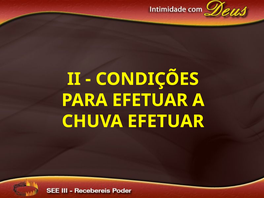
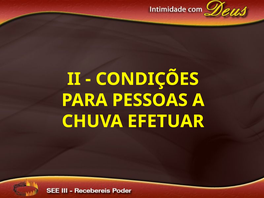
PARA EFETUAR: EFETUAR -> PESSOAS (150, 100)
